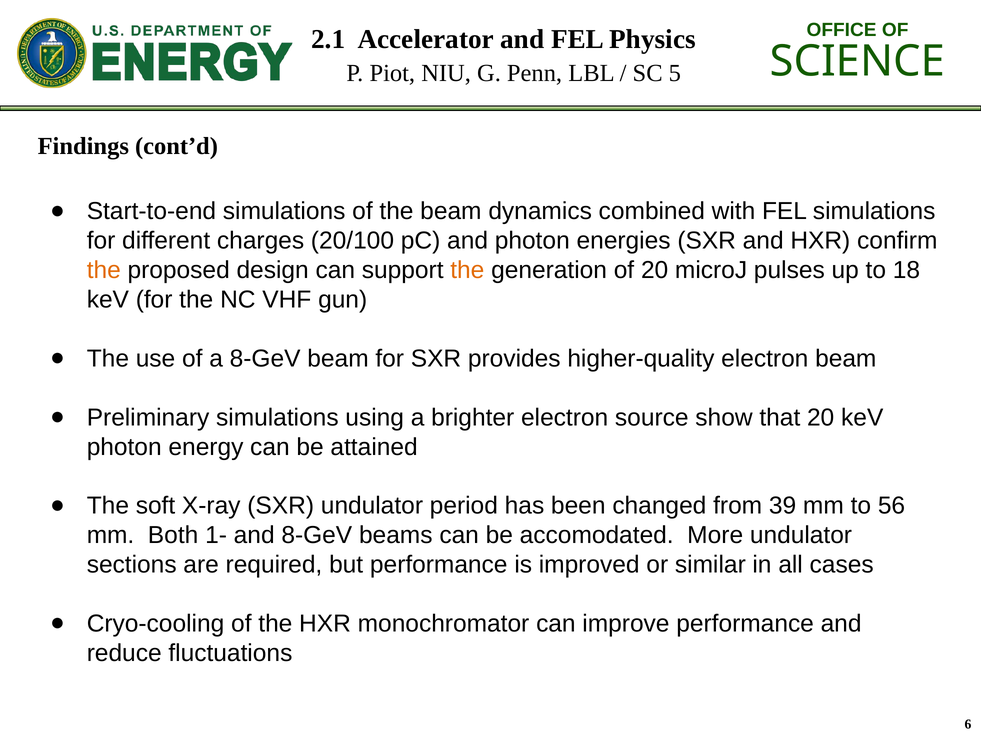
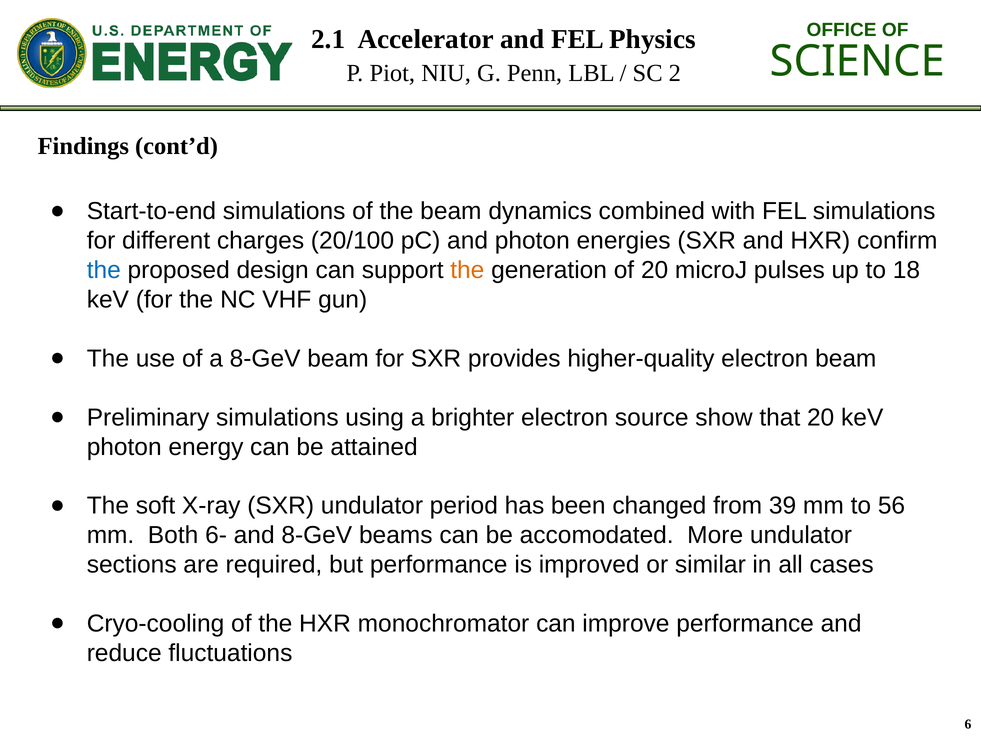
5: 5 -> 2 (675, 73)
the colour: orange -> blue (104, 270)
1-: 1- -> 6- (216, 535)
